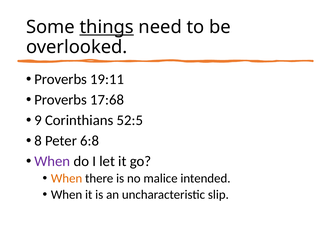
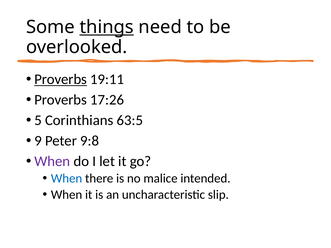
Proverbs underline: none -> present (61, 79)
17:68: 17:68 -> 17:26 (107, 100)
9: 9 -> 5 (38, 120)
52:5: 52:5 -> 63:5 (130, 120)
8: 8 -> 9 (38, 141)
6:8: 6:8 -> 9:8 (90, 141)
When colour: orange -> blue (67, 179)
